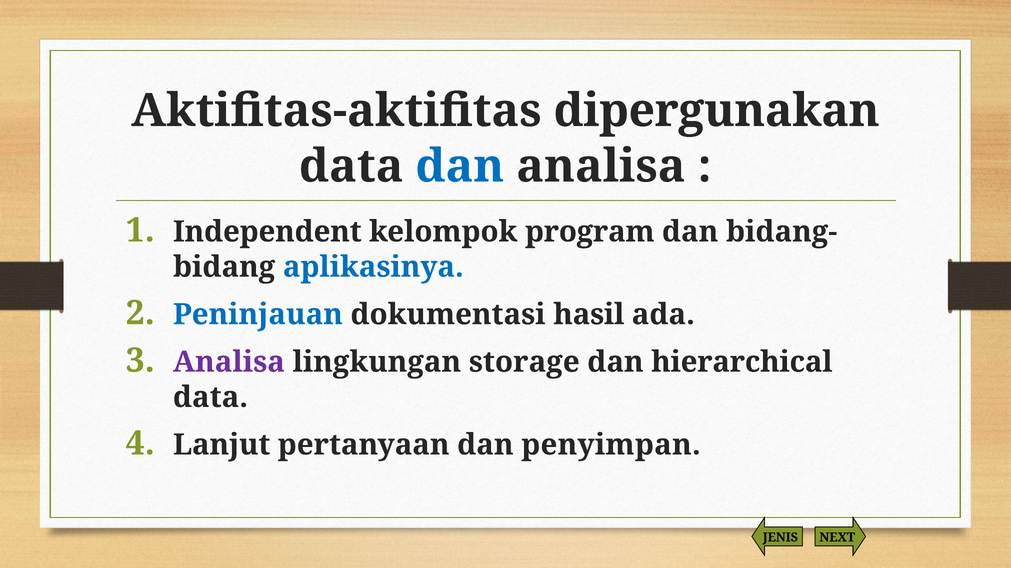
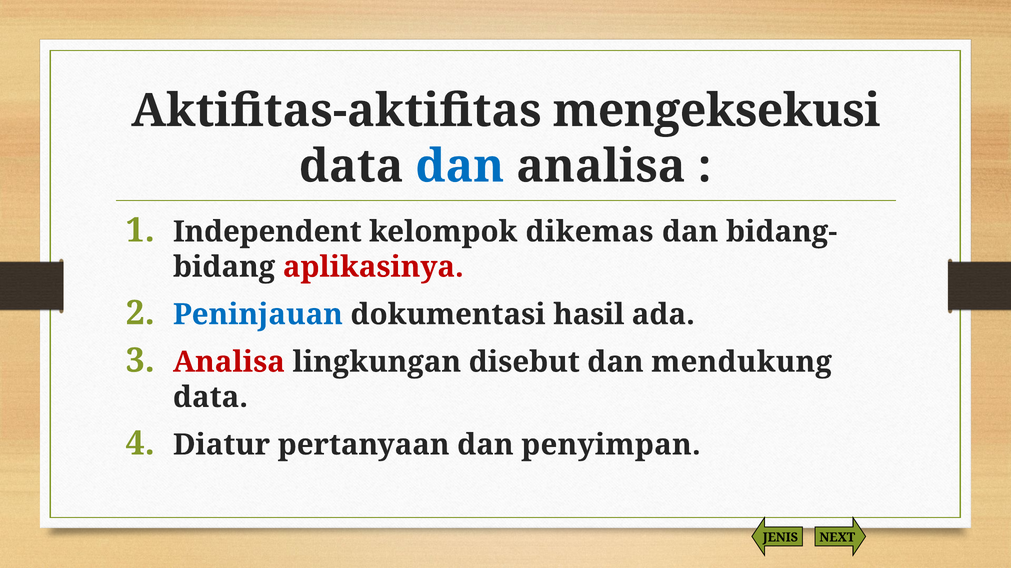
dipergunakan: dipergunakan -> mengeksekusi (717, 111)
program: program -> dikemas (589, 232)
aplikasinya colour: blue -> red (373, 267)
Analisa colour: purple -> red (229, 362)
storage: storage -> disebut (524, 362)
hierarchical: hierarchical -> mendukung (742, 362)
Lanjut: Lanjut -> Diatur (222, 445)
